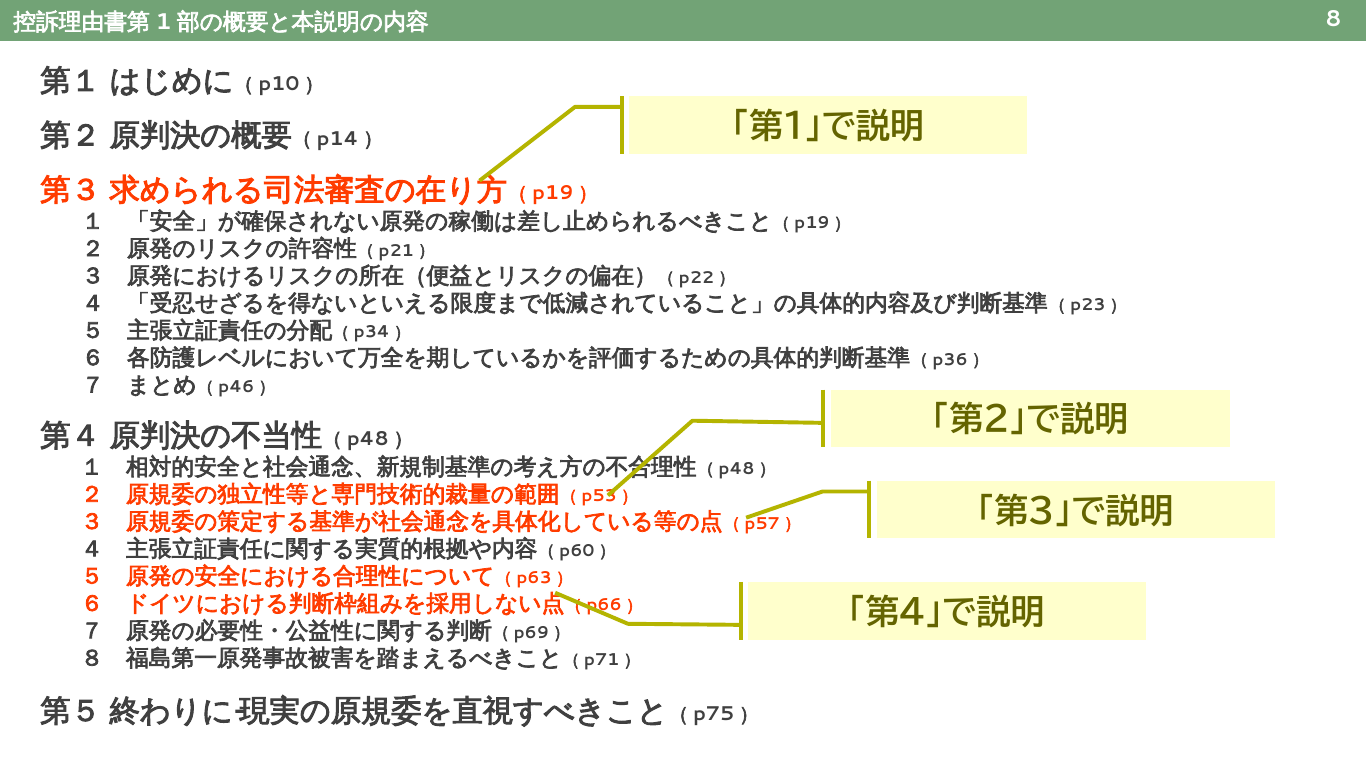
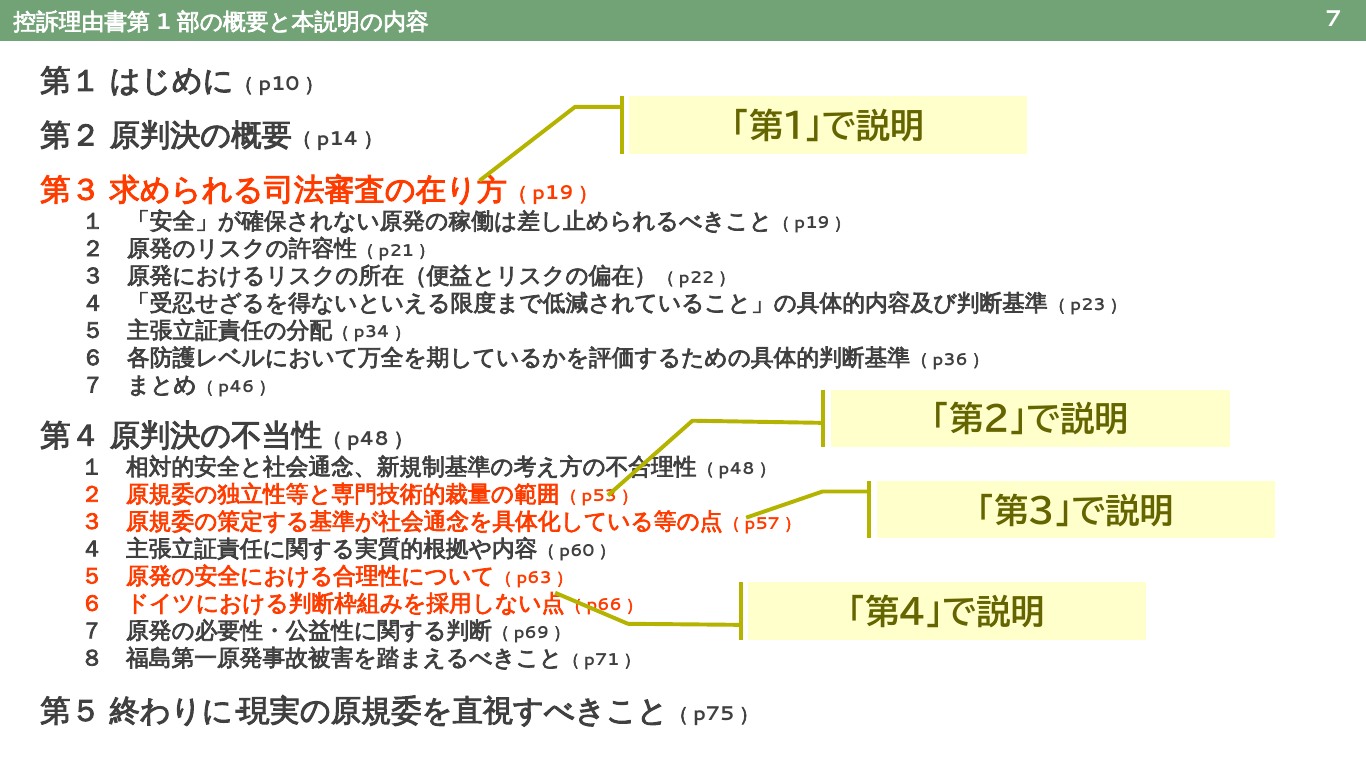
8: 8 -> 7 (1334, 19)
